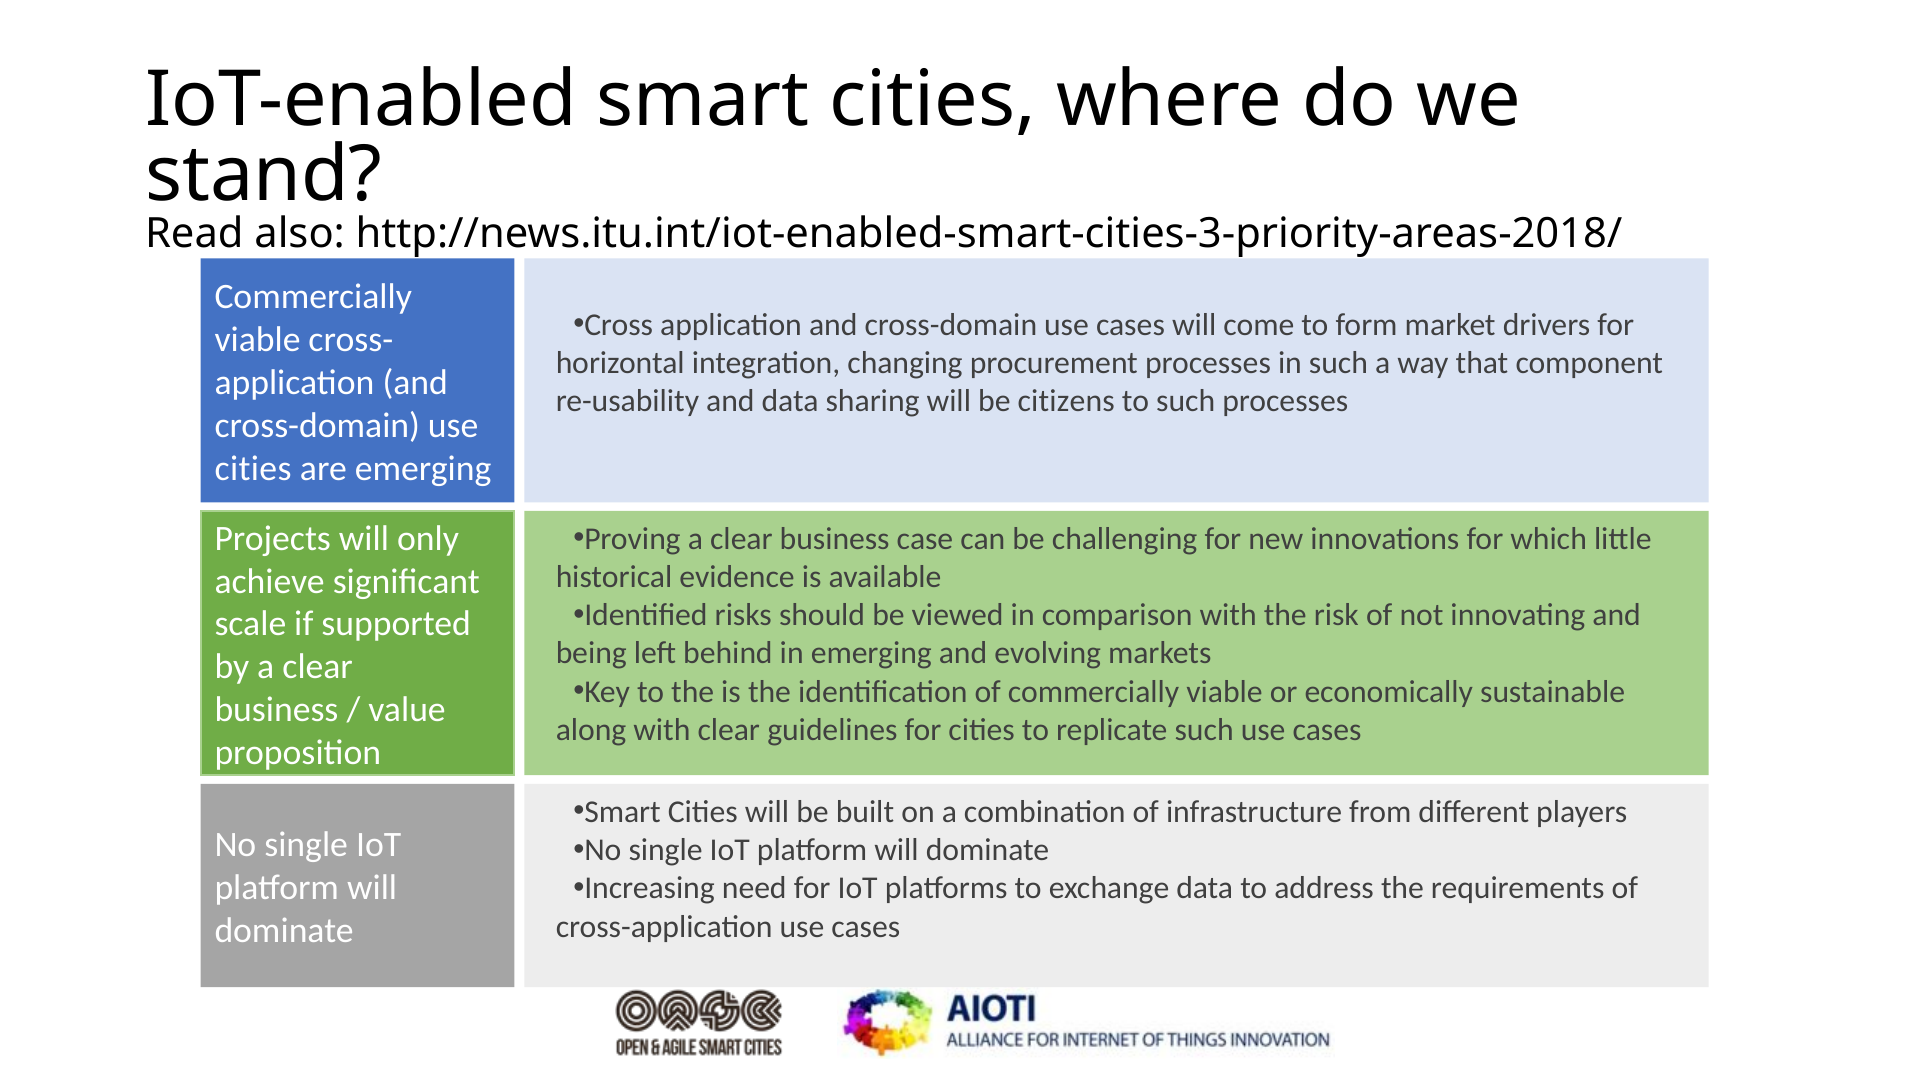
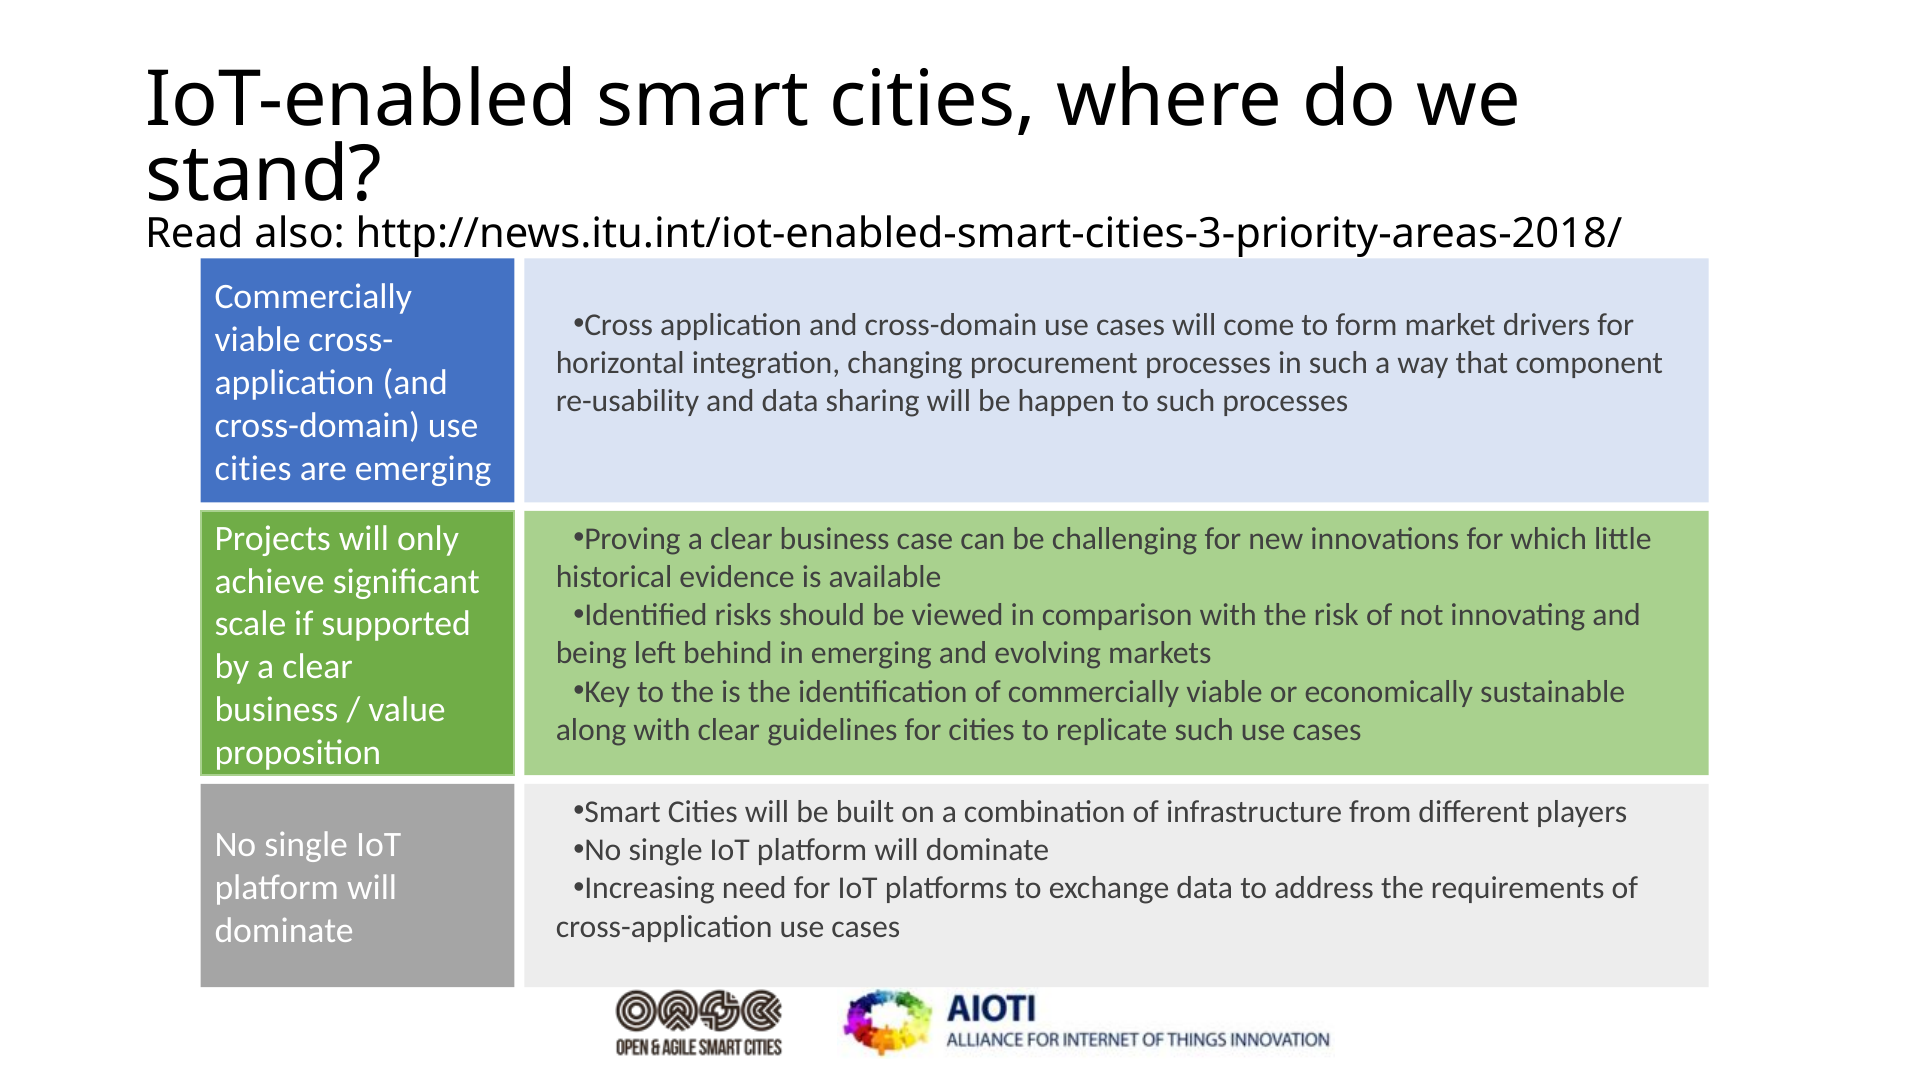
citizens: citizens -> happen (1066, 401)
